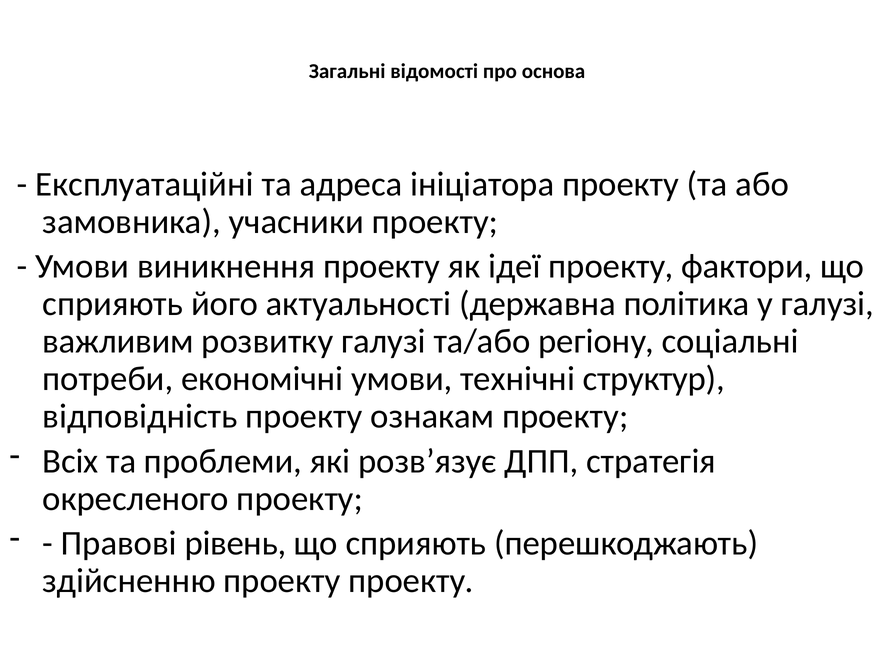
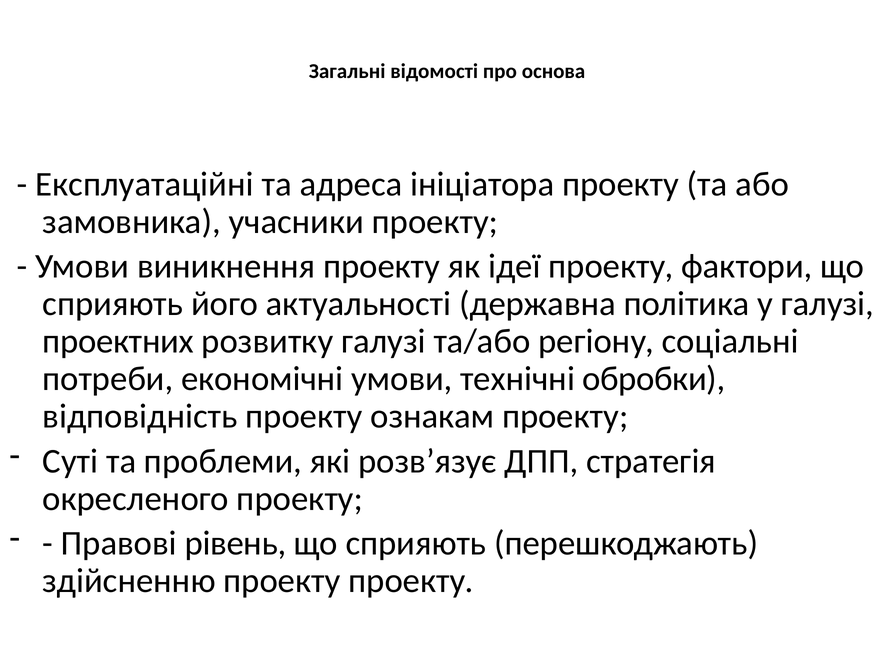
важливим: важливим -> проектних (118, 342)
структур: структур -> обробки (654, 379)
Всіх: Всіх -> Суті (70, 461)
